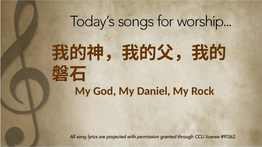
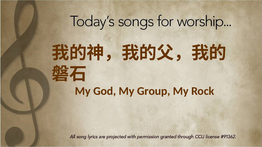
Daniel: Daniel -> Group (154, 91)
